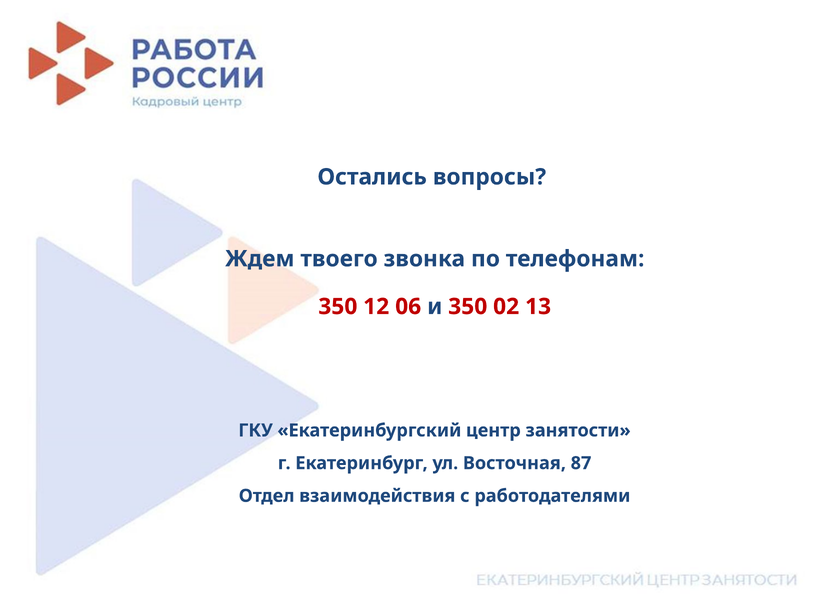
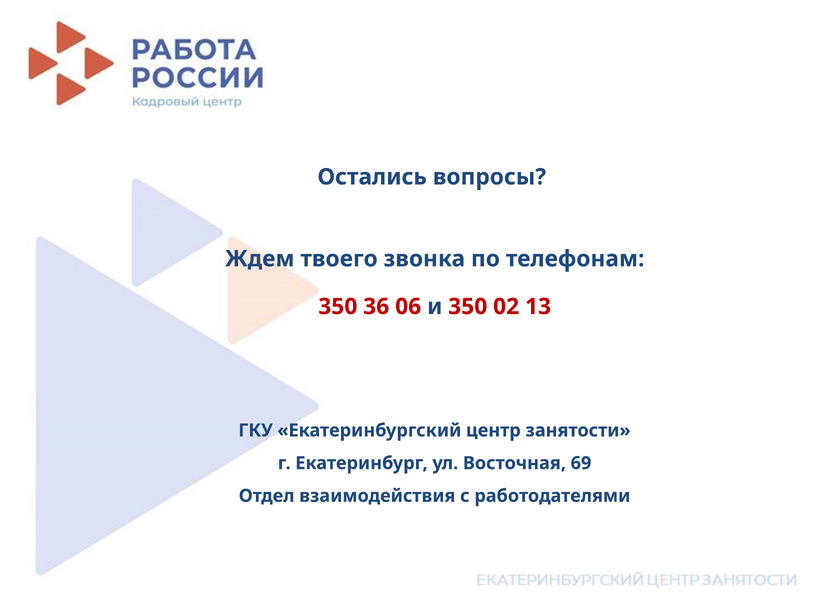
12: 12 -> 36 (376, 306)
87: 87 -> 69 (581, 463)
